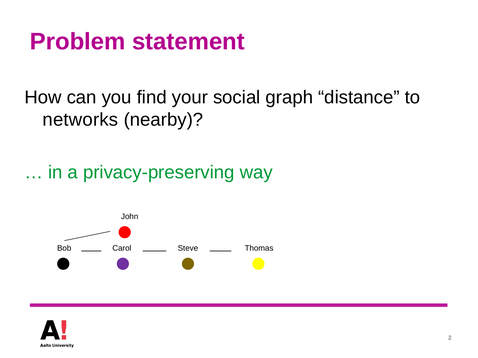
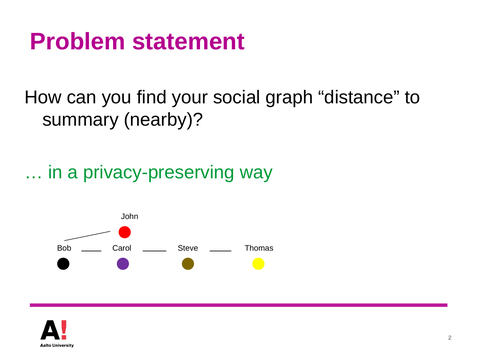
networks: networks -> summary (81, 120)
